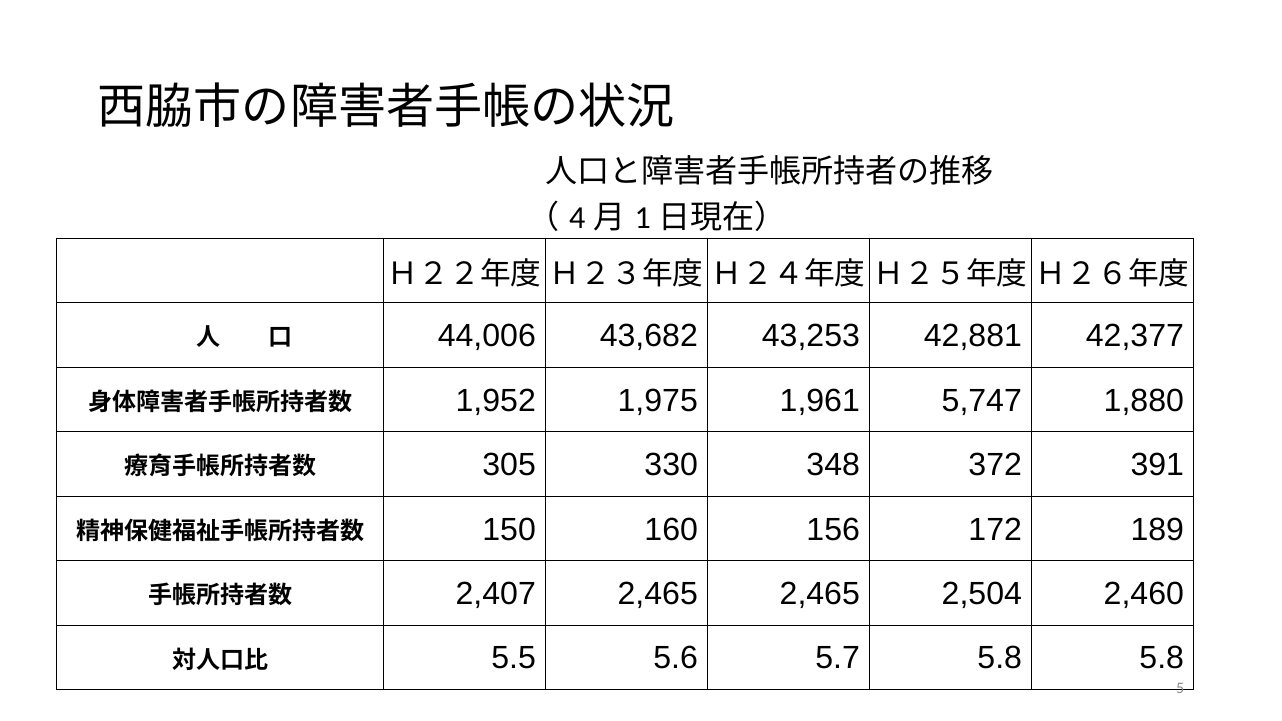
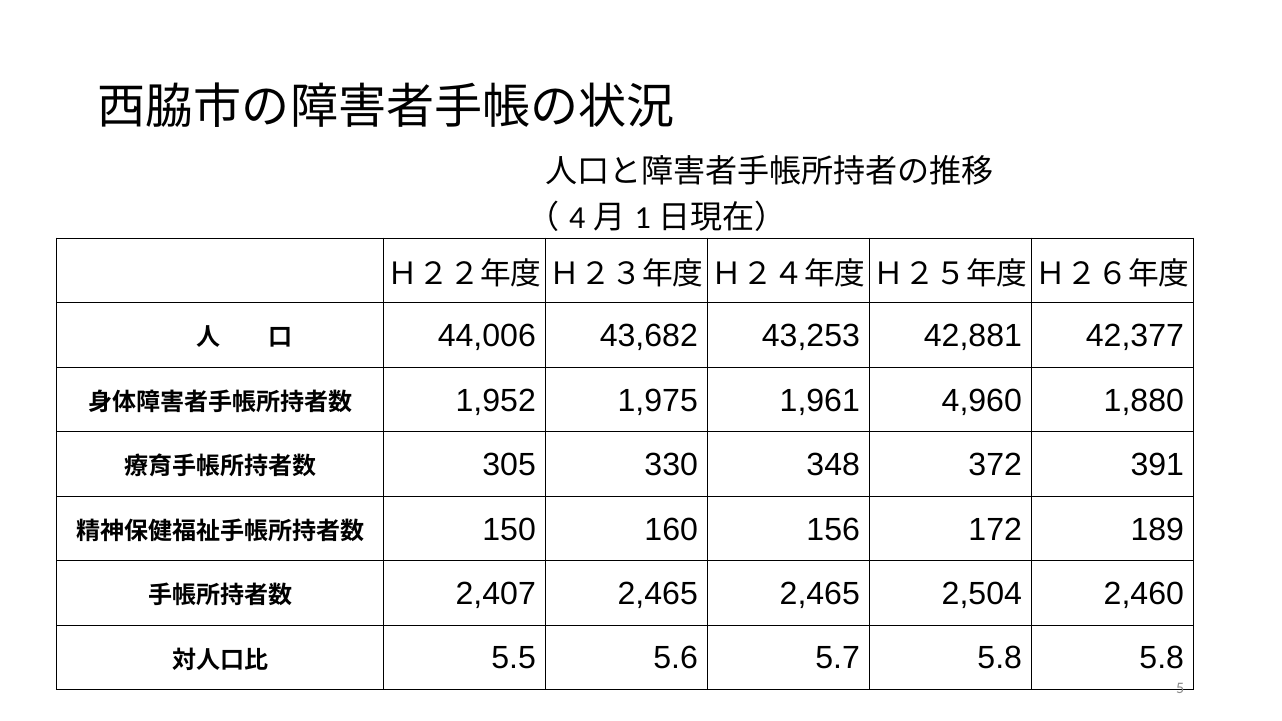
5,747: 5,747 -> 4,960 (982, 401)
